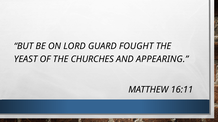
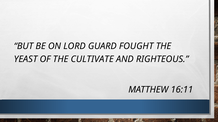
CHURCHES: CHURCHES -> CULTIVATE (92, 59)
APPEARING: APPEARING -> RIGHTEOUS (162, 59)
